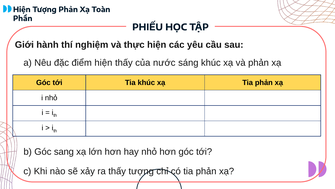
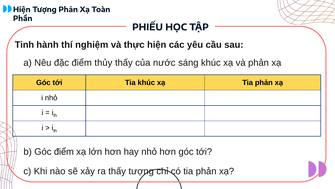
Giới: Giới -> Tinh (24, 45)
điểm hiện: hiện -> thủy (103, 63)
Góc sang: sang -> điểm (64, 151)
